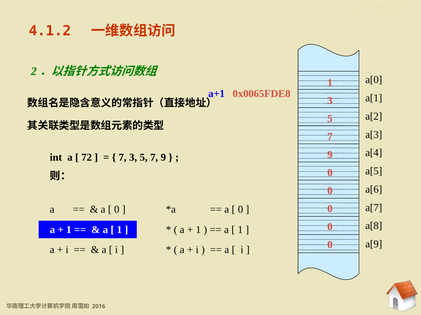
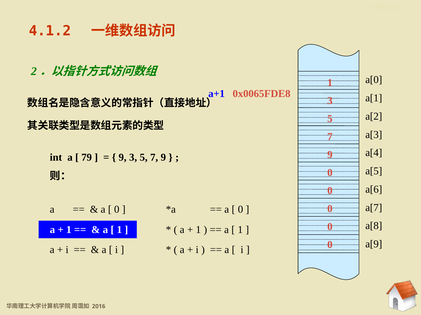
72: 72 -> 79 (87, 158)
7: 7 -> 9 (123, 158)
